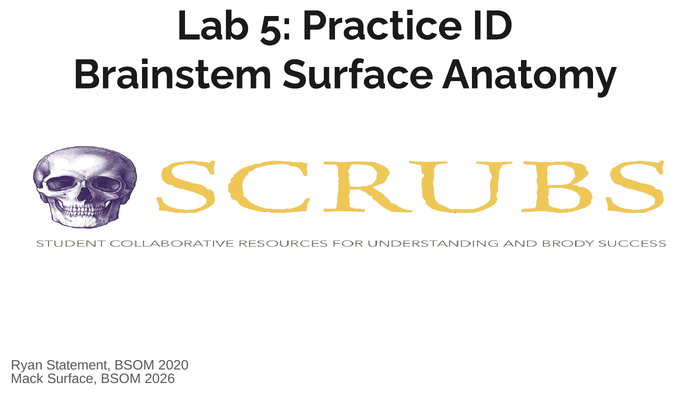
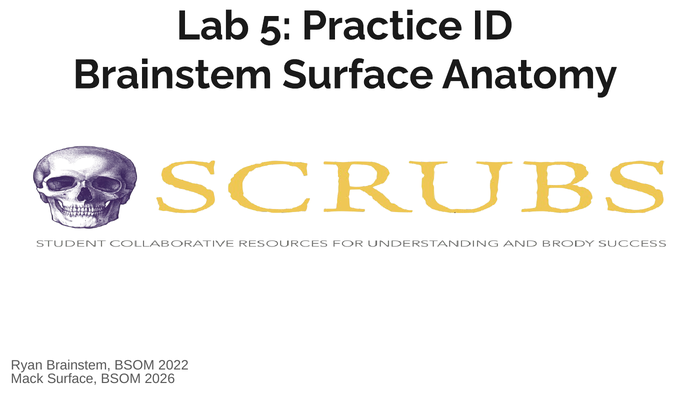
Ryan Statement: Statement -> Brainstem (79, 366)
2020: 2020 -> 2022 (173, 366)
